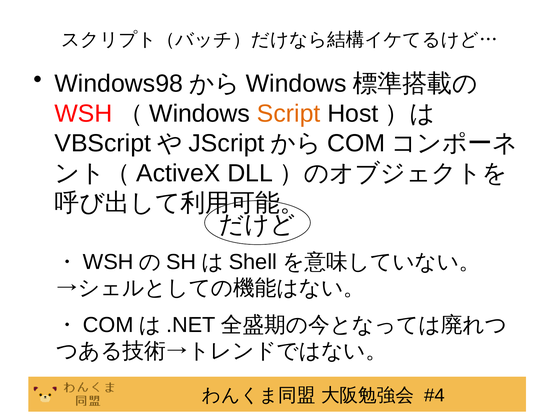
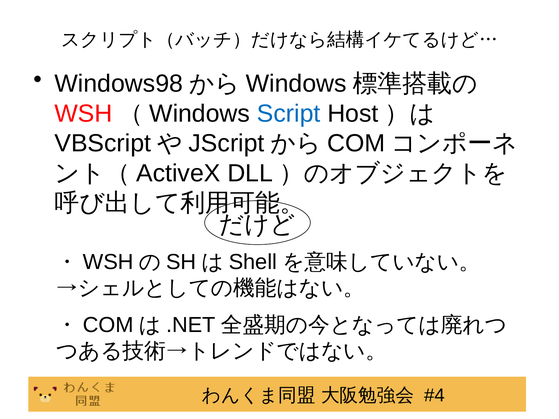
Script colour: orange -> blue (289, 114)
